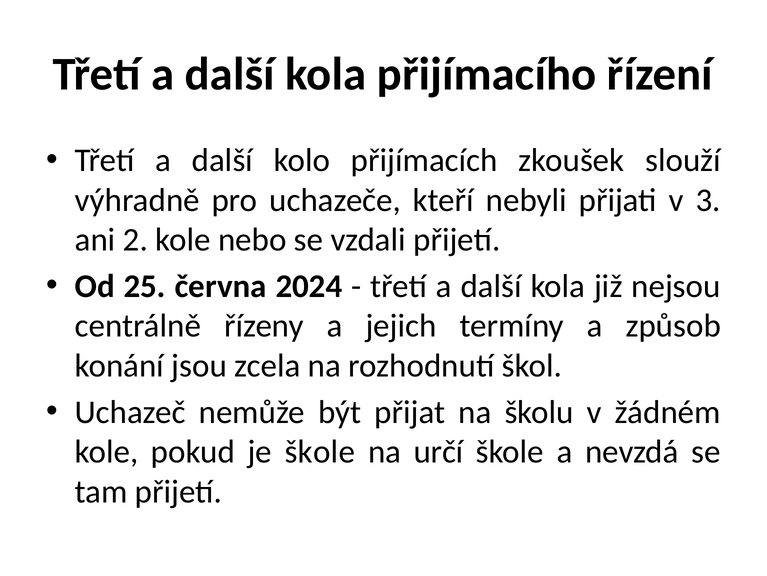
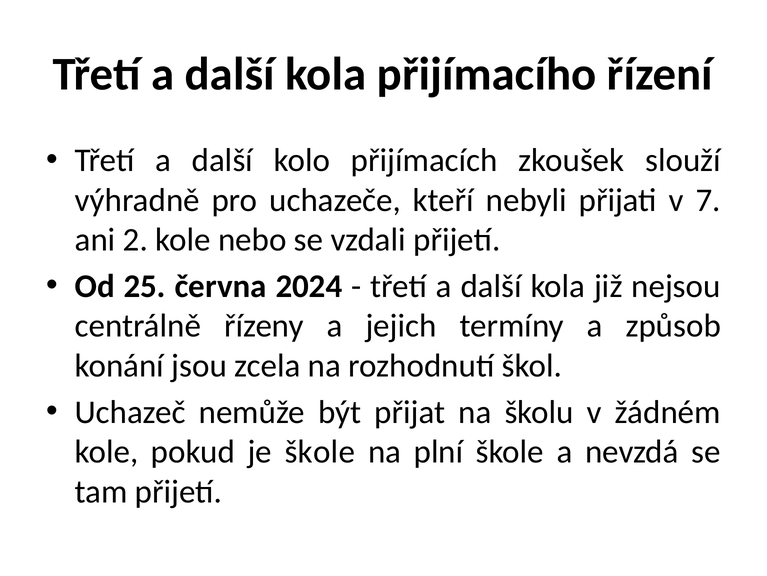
3: 3 -> 7 (708, 200)
určí: určí -> plní (439, 451)
